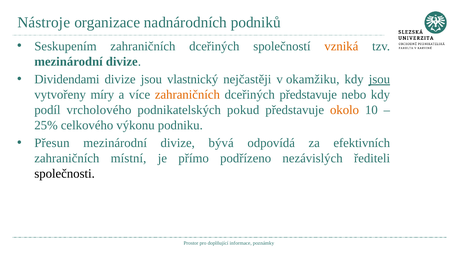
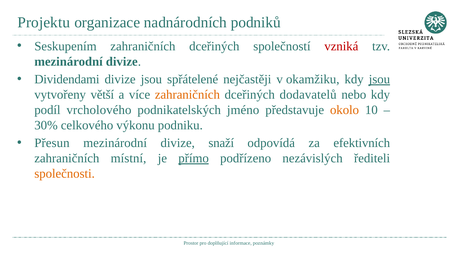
Nástroje: Nástroje -> Projektu (44, 22)
vzniká colour: orange -> red (341, 46)
vlastnický: vlastnický -> spřátelené (193, 79)
míry: míry -> větší (102, 94)
dceřiných představuje: představuje -> dodavatelů (308, 94)
pokud: pokud -> jméno (243, 110)
25%: 25% -> 30% (46, 125)
bývá: bývá -> snaží (221, 143)
přímo underline: none -> present (194, 158)
společnosti colour: black -> orange (65, 173)
